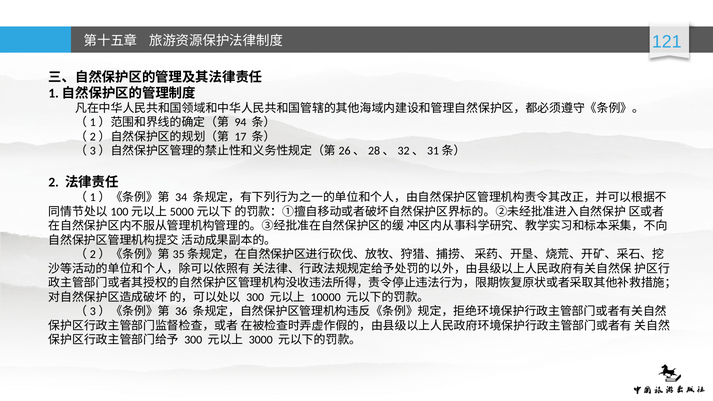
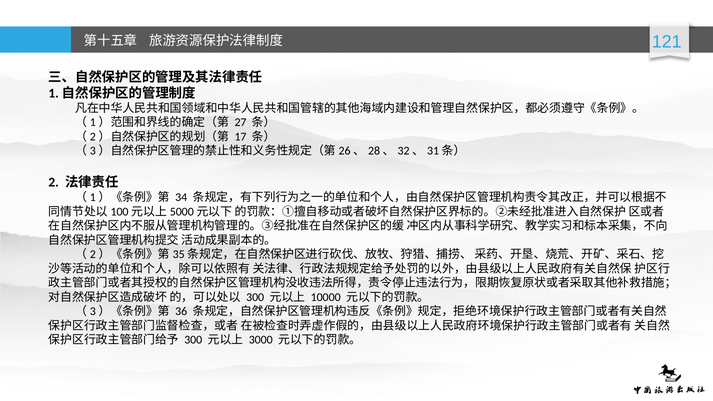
94: 94 -> 27 (241, 123)
